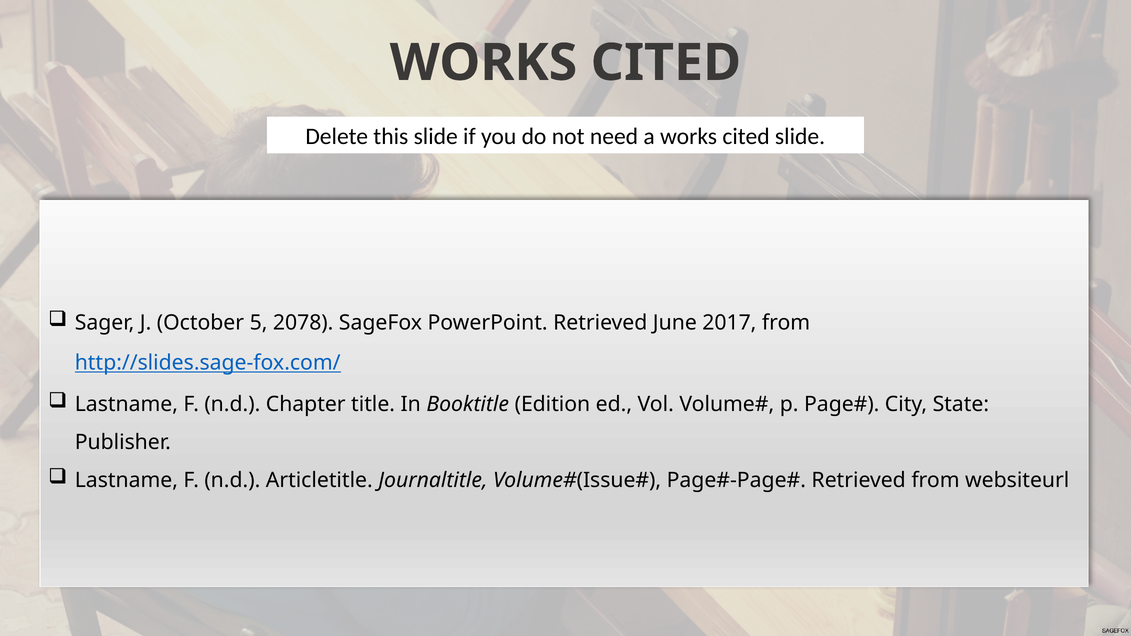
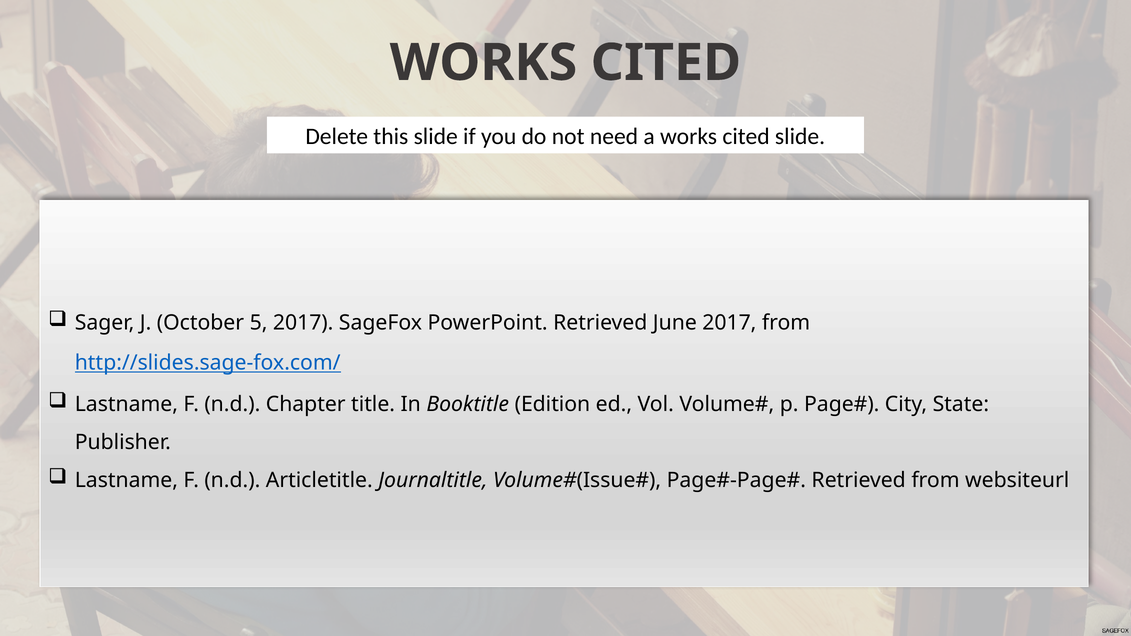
5 2078: 2078 -> 2017 (303, 323)
